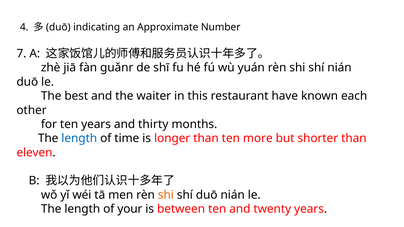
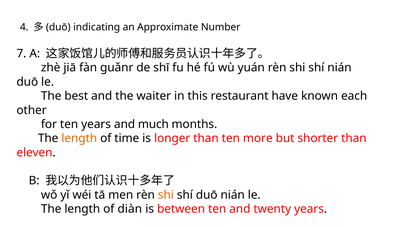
thirty: thirty -> much (153, 124)
length colour: blue -> orange (79, 139)
your: your -> diàn (130, 209)
